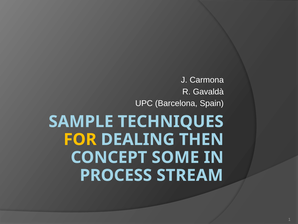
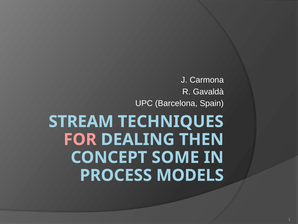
SAMPLE: SAMPLE -> STREAM (81, 121)
FOR colour: yellow -> pink (80, 139)
STREAM: STREAM -> MODELS (190, 175)
